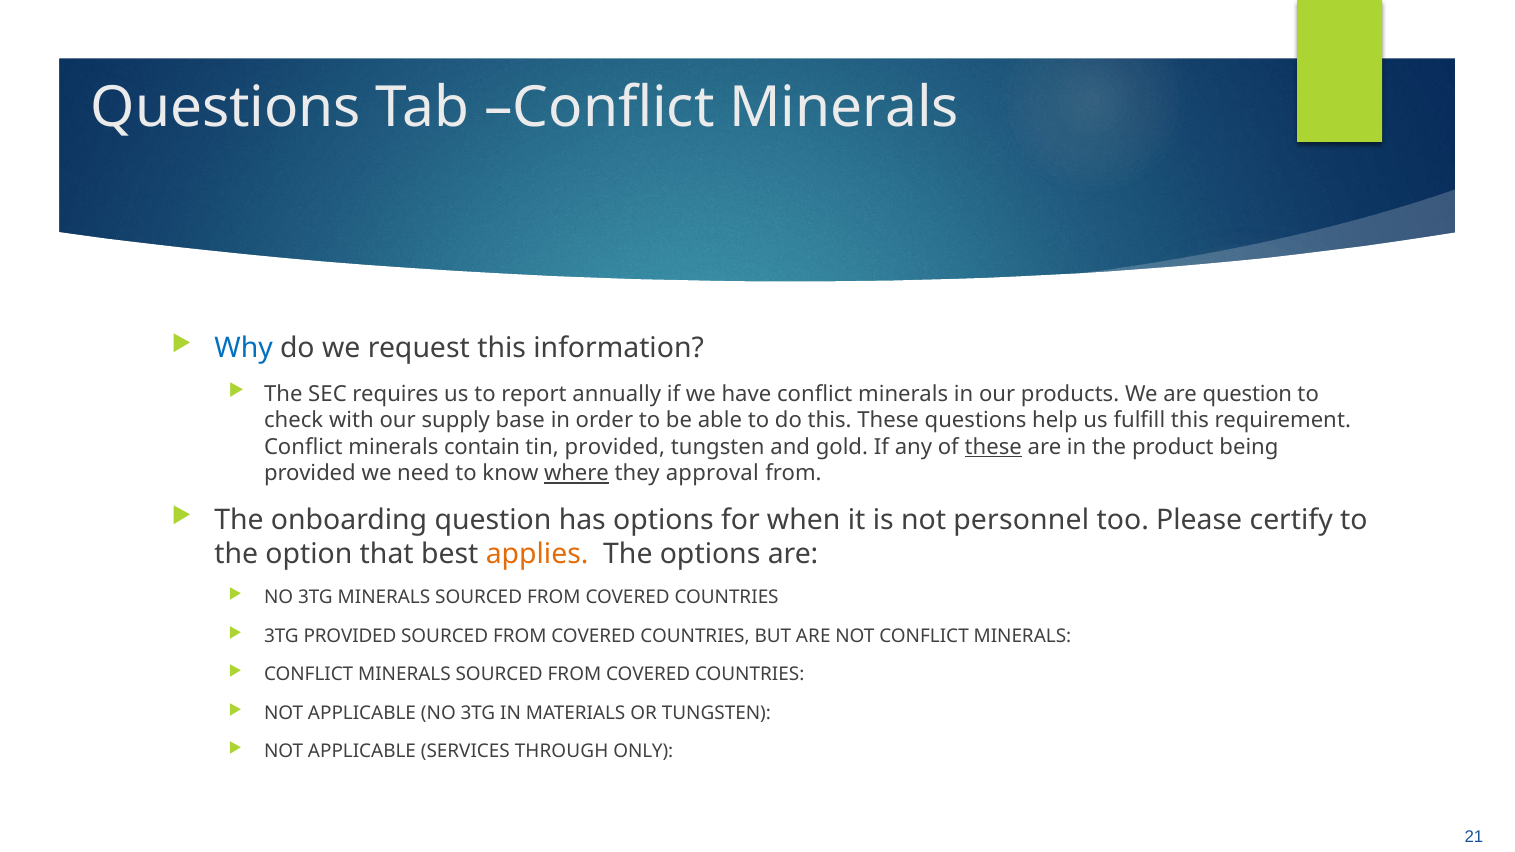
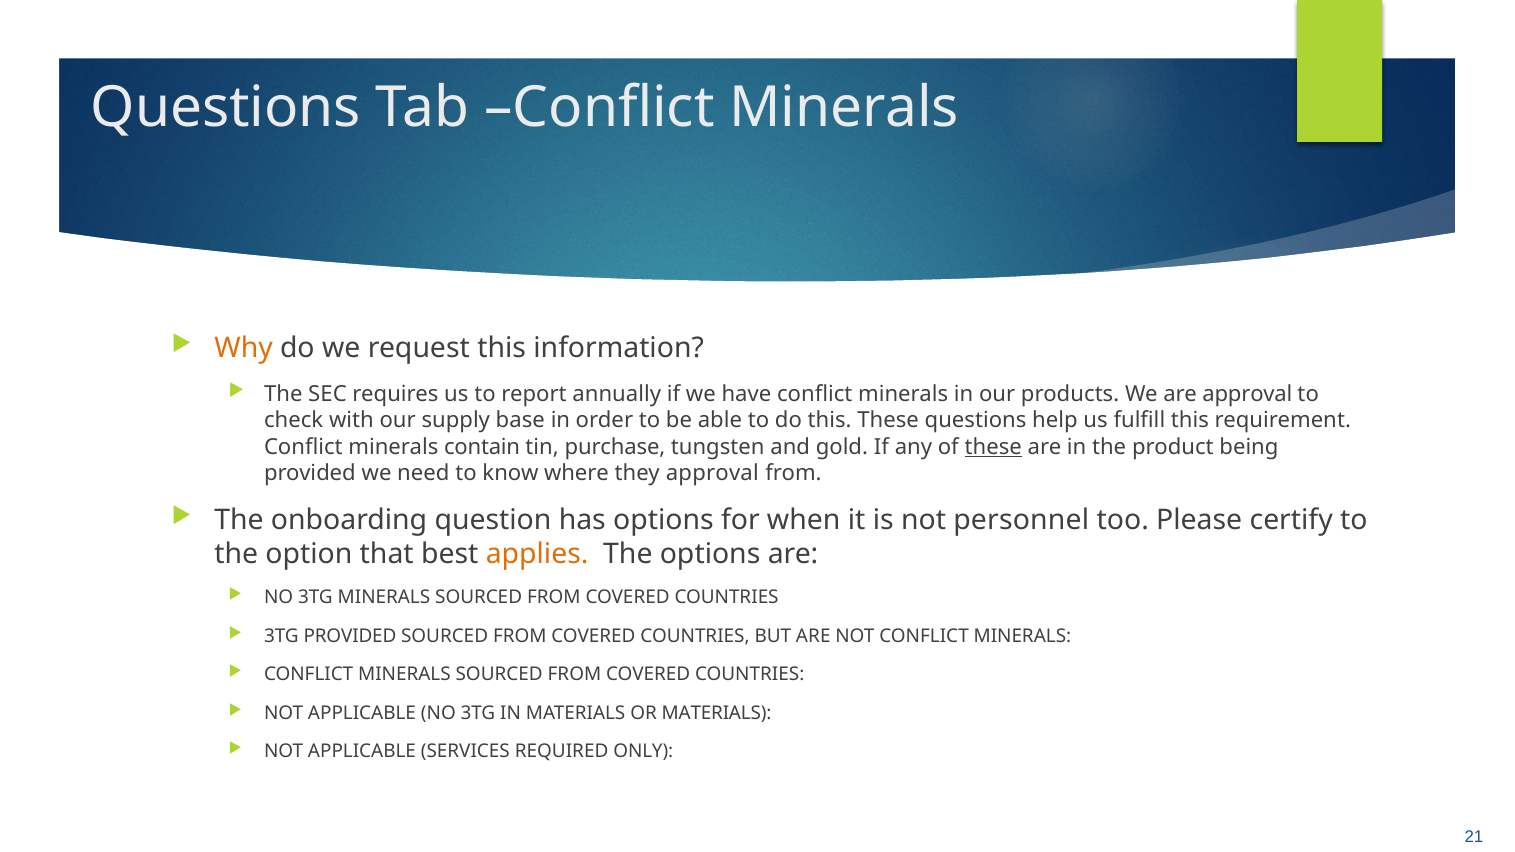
Why colour: blue -> orange (244, 348)
are question: question -> approval (1247, 394)
tin provided: provided -> purchase (615, 447)
where underline: present -> none (576, 474)
OR TUNGSTEN: TUNGSTEN -> MATERIALS (717, 713)
THROUGH: THROUGH -> REQUIRED (562, 752)
